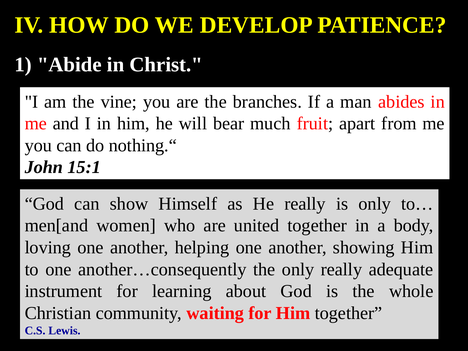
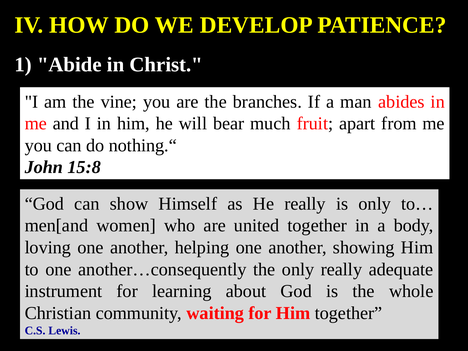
15:1: 15:1 -> 15:8 (84, 167)
